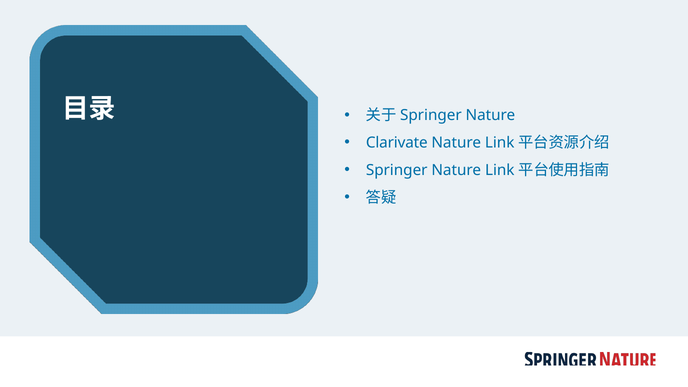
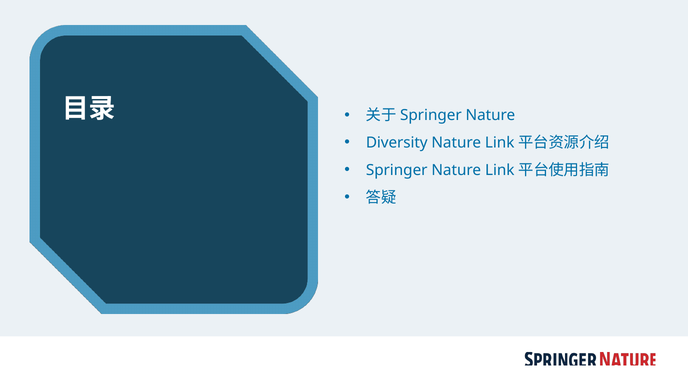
Clarivate: Clarivate -> Diversity (397, 143)
